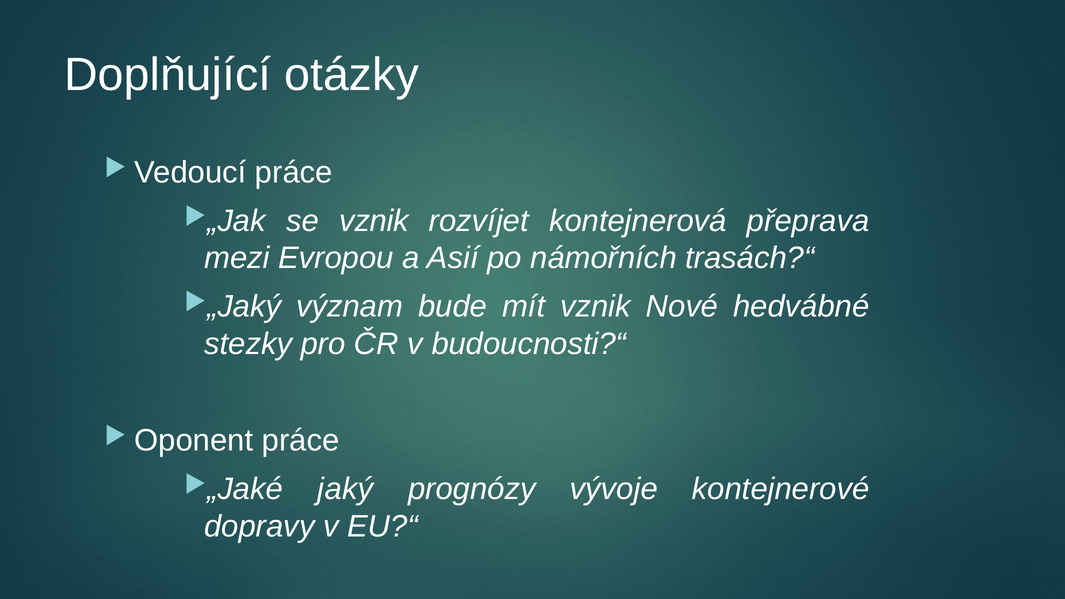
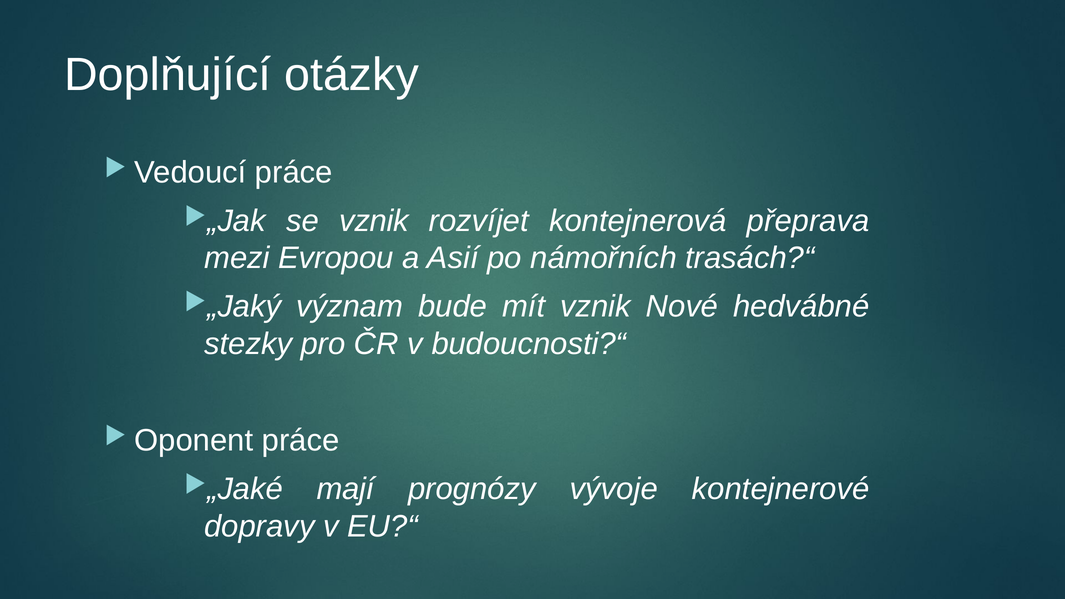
jaký: jaký -> mají (346, 489)
